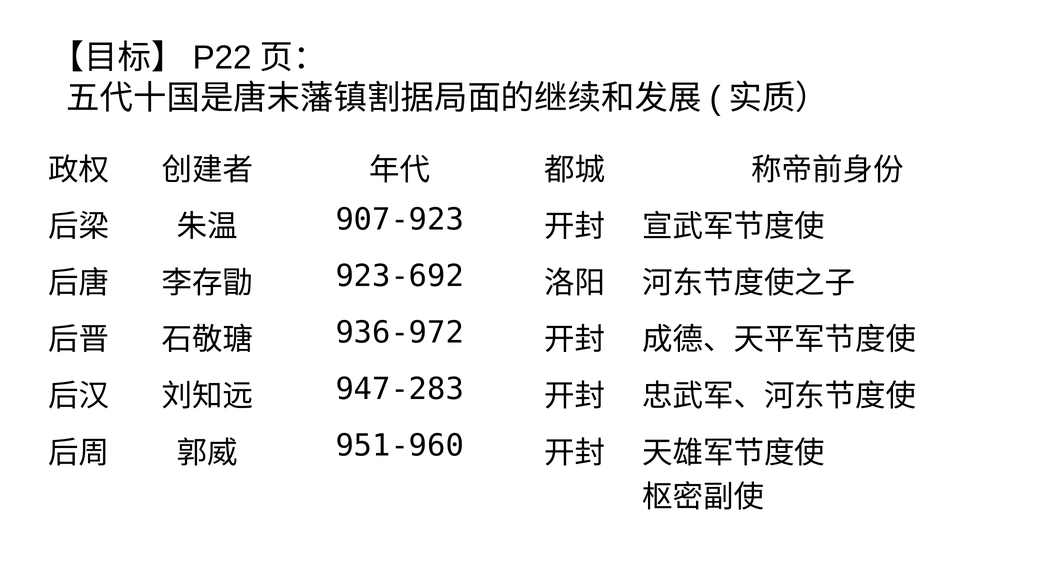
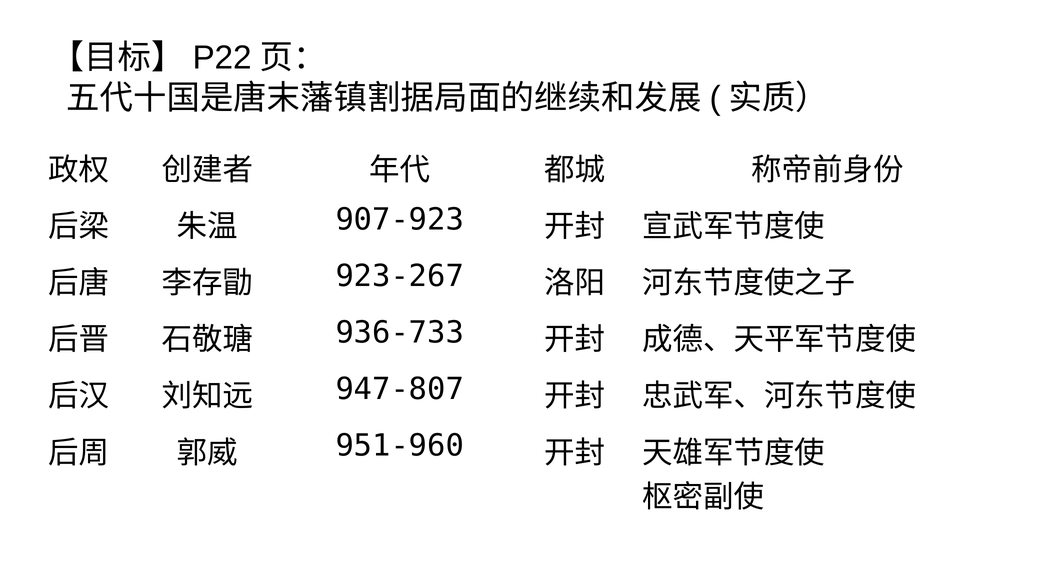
923-692: 923-692 -> 923-267 (400, 276)
936-972: 936-972 -> 936-733 (400, 333)
947-283: 947-283 -> 947-807 (400, 389)
